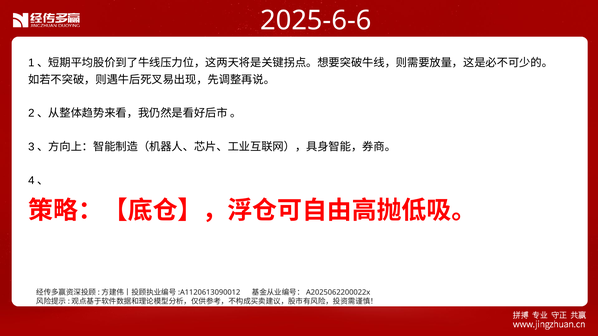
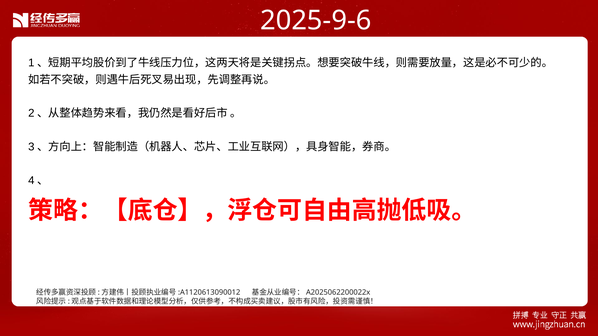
2025-6-6: 2025-6-6 -> 2025-9-6 (316, 21)
